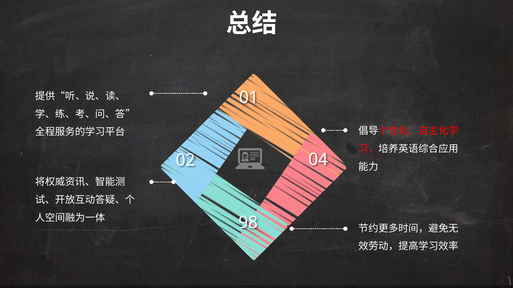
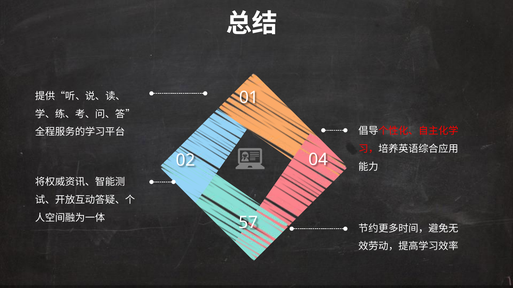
98: 98 -> 57 (248, 223)
